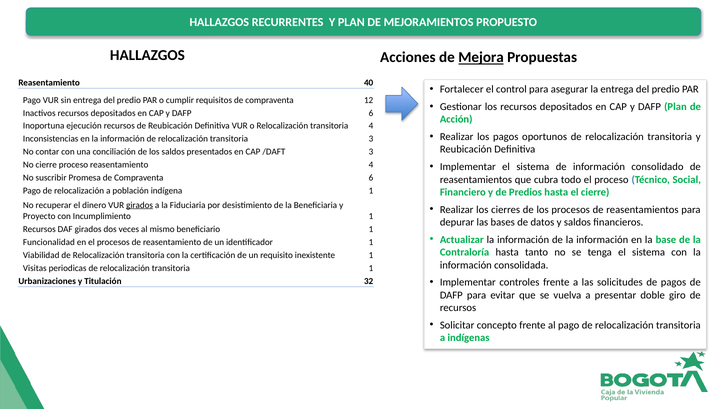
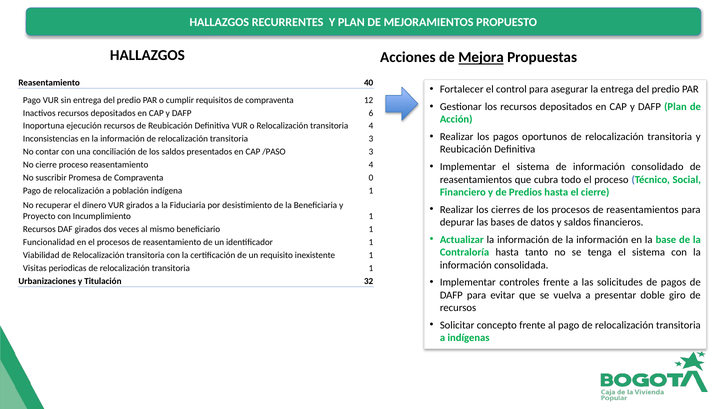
/DAFT: /DAFT -> /PASO (274, 152)
Compraventa 6: 6 -> 0 (371, 178)
girados underline: present -> none (140, 205)
